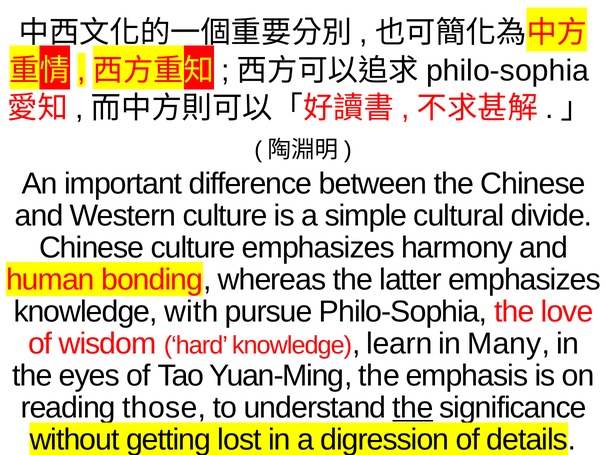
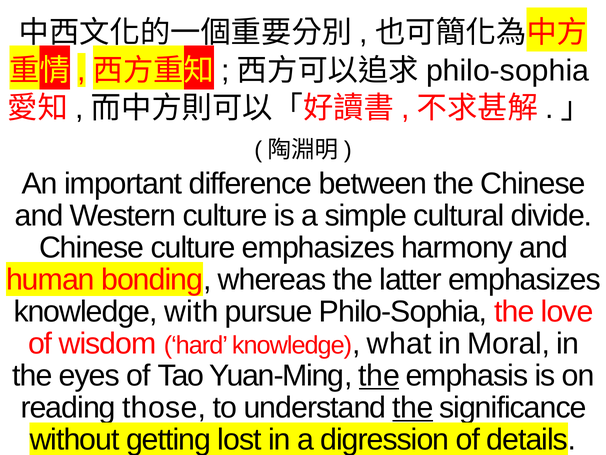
learn: learn -> what (399, 343)
Many: Many -> Moral (509, 343)
the underline: none -> present (379, 375)
